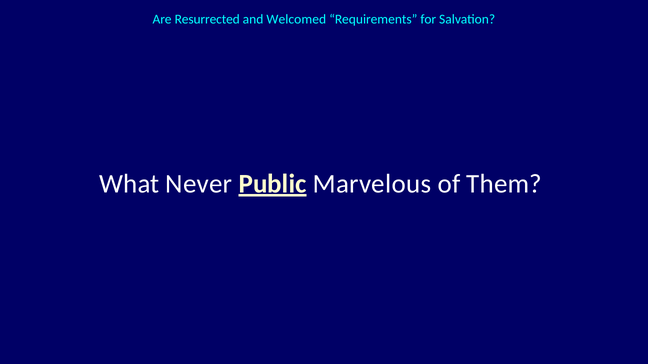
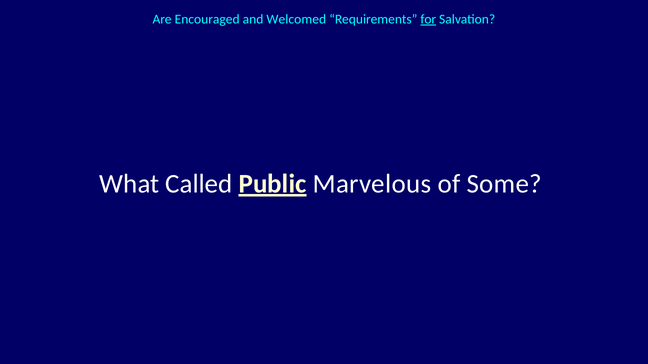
Resurrected: Resurrected -> Encouraged (207, 19)
for underline: none -> present (428, 19)
Never: Never -> Called (199, 184)
Them: Them -> Some (504, 184)
